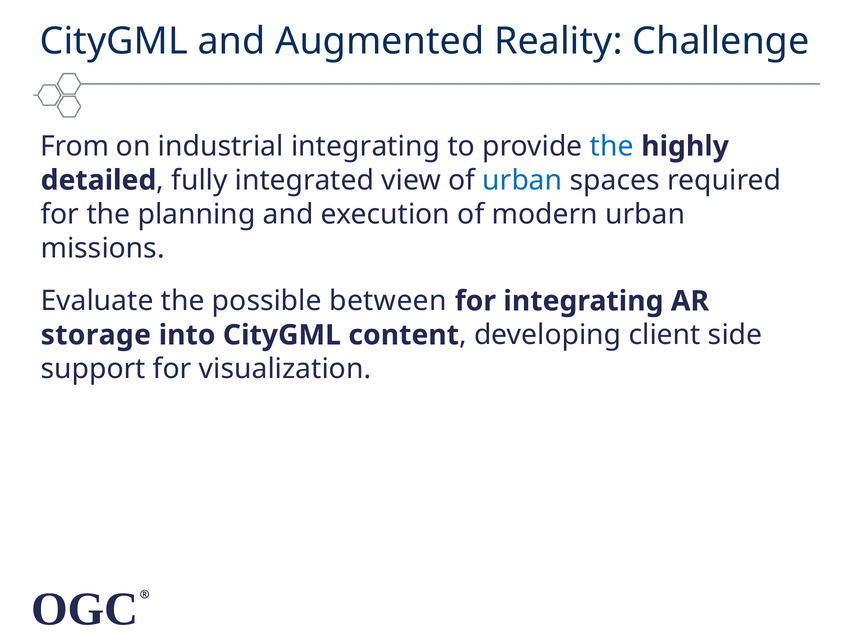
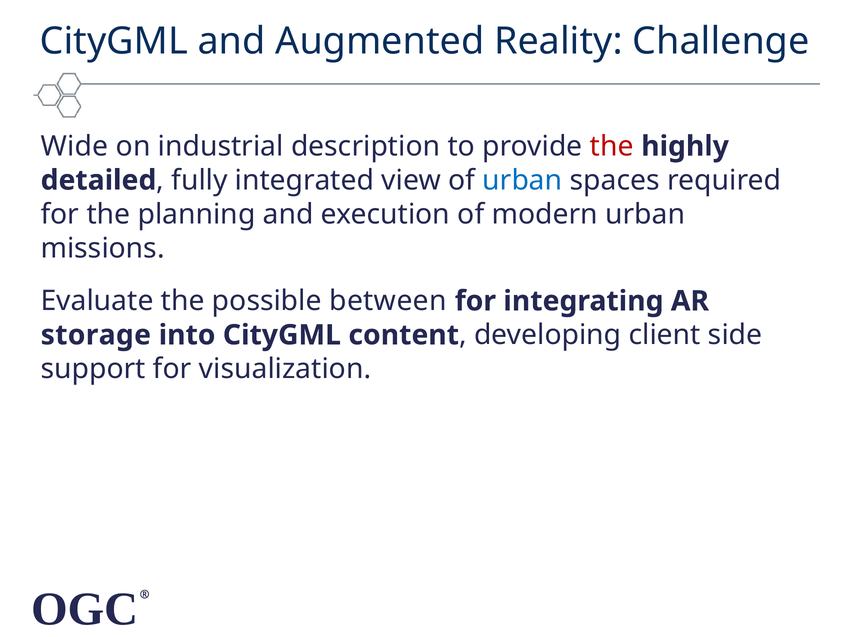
From: From -> Wide (74, 146)
industrial integrating: integrating -> description (366, 146)
the colour: blue -> red (612, 146)
